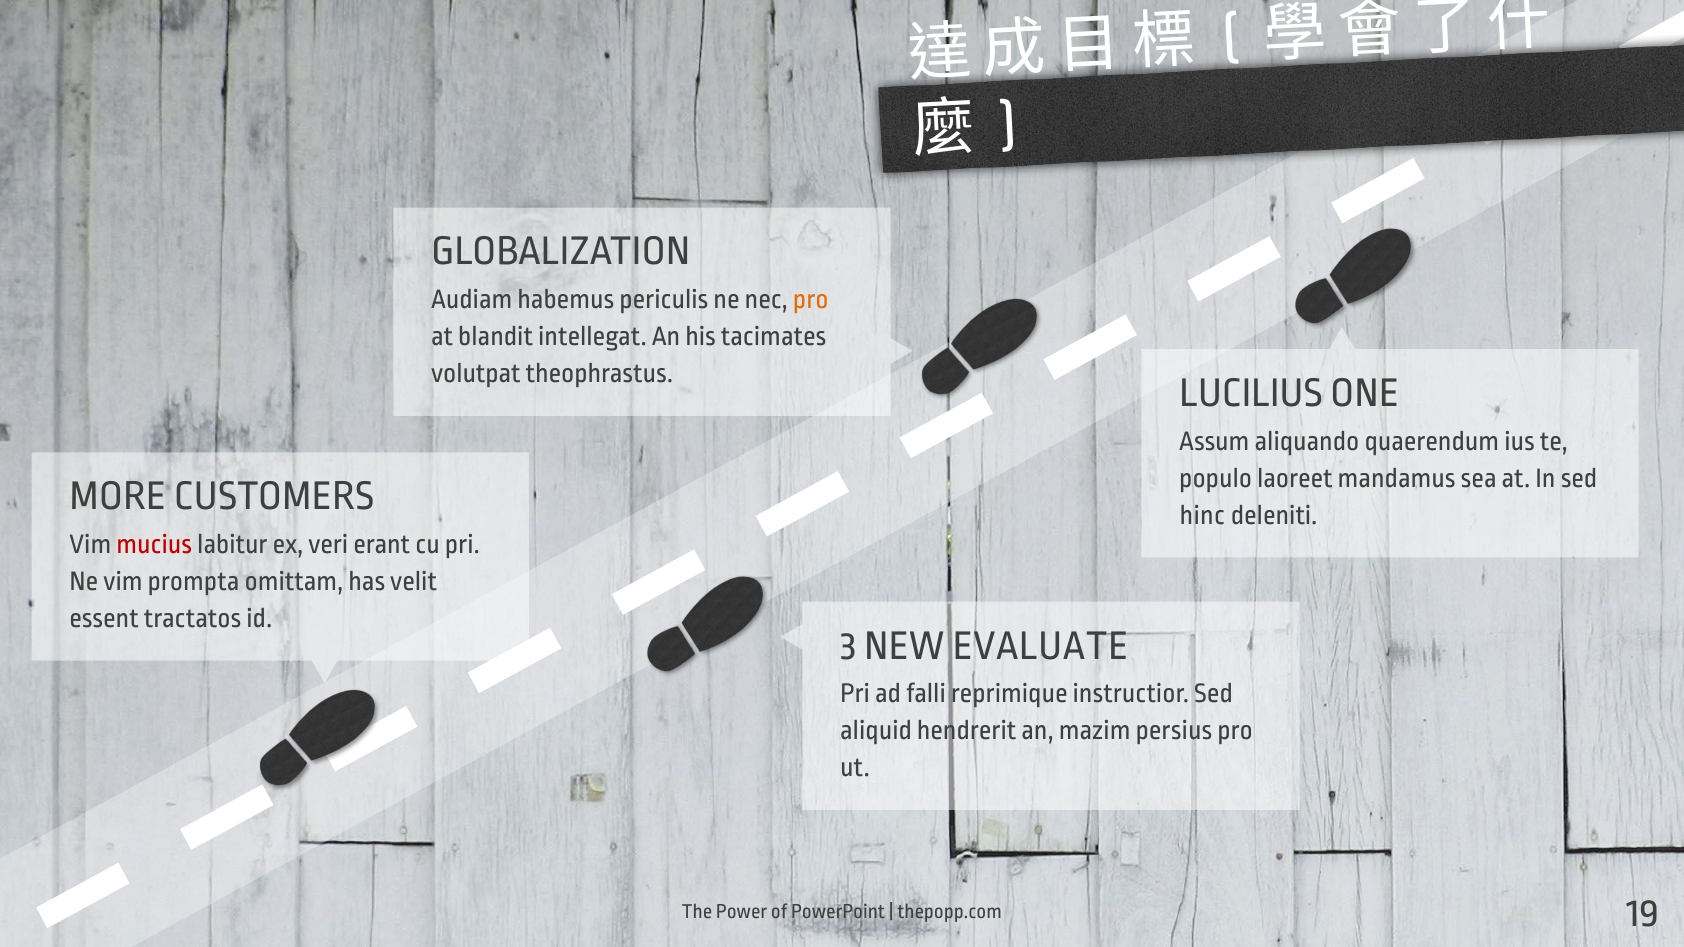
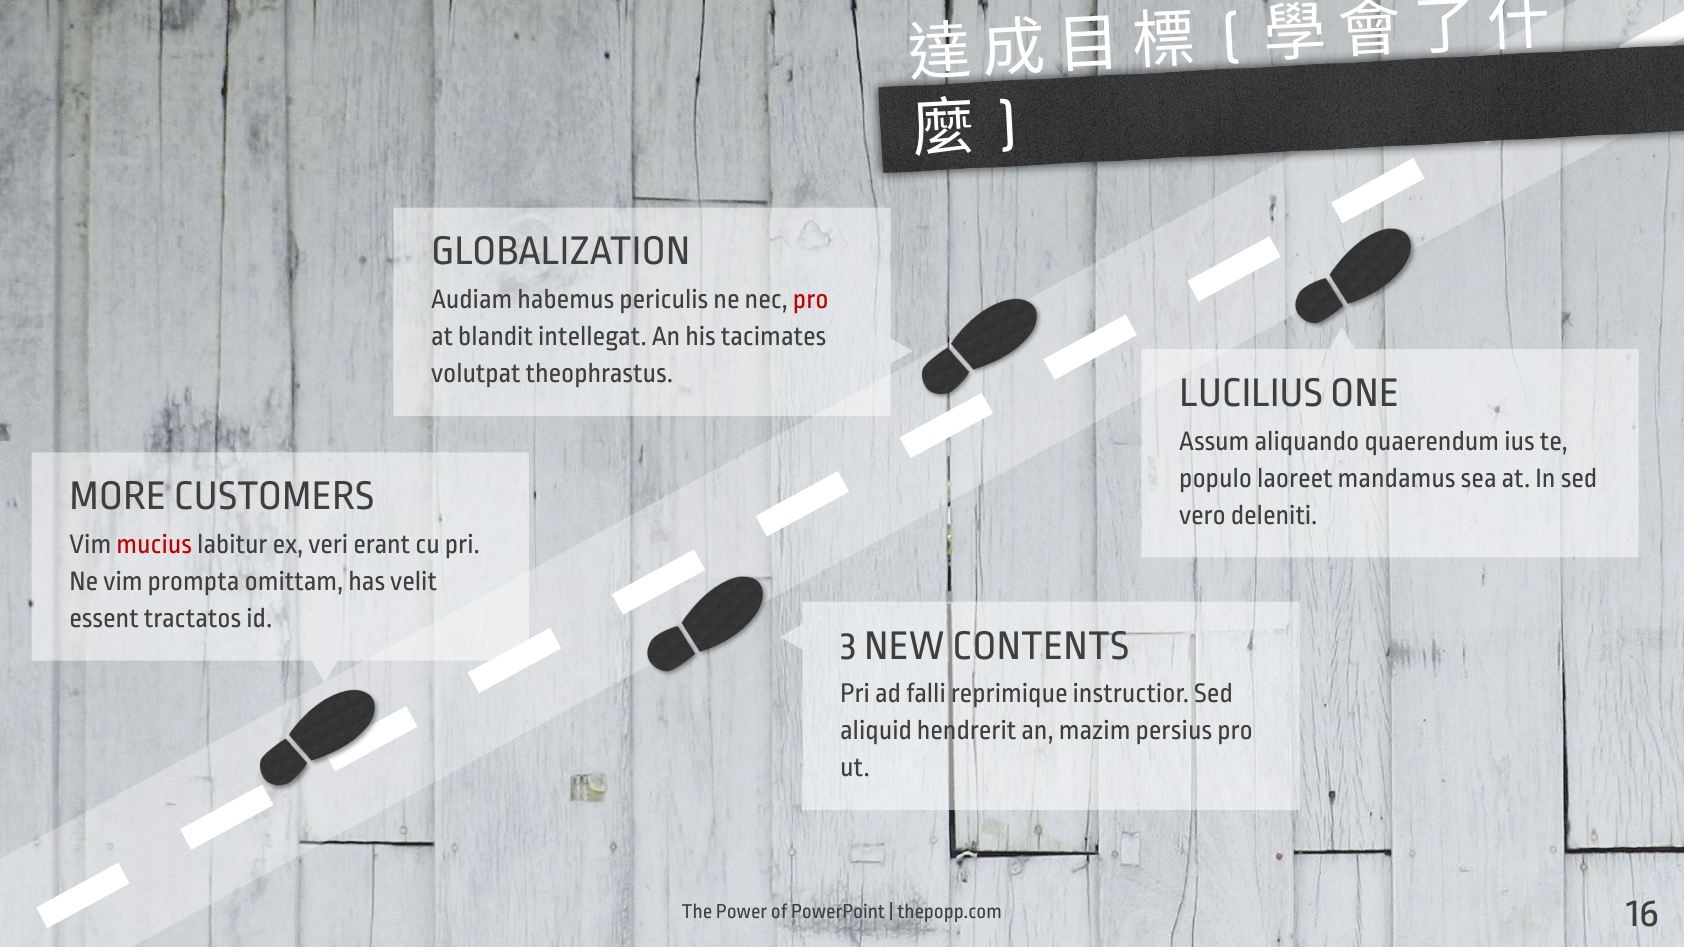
pro colour: orange -> red (811, 299)
hinc: hinc -> vero (1203, 515)
EVALUATE: EVALUATE -> CONTENTS (1041, 646)
19: 19 -> 16 (1643, 913)
